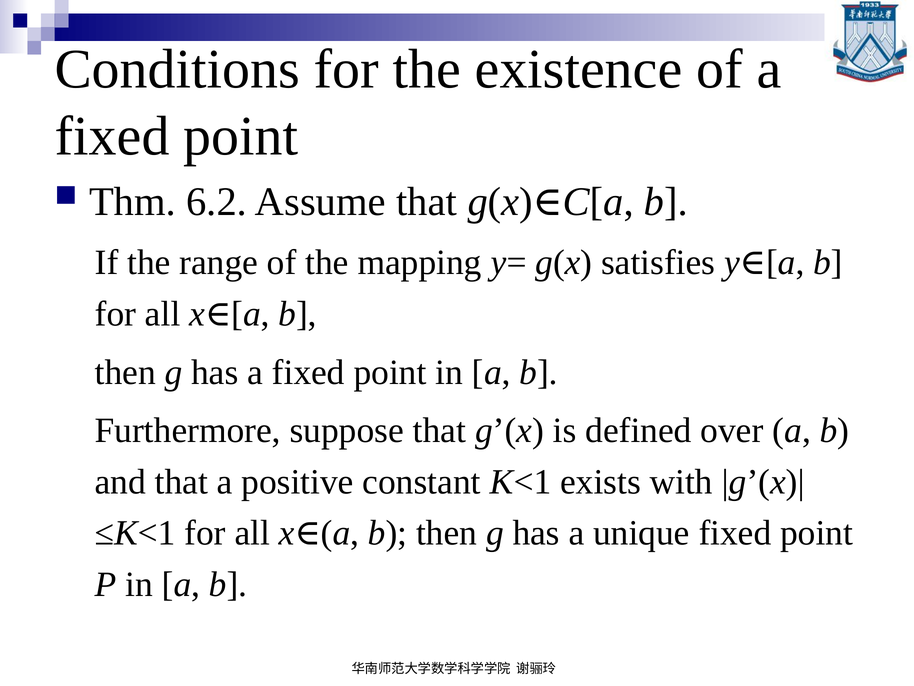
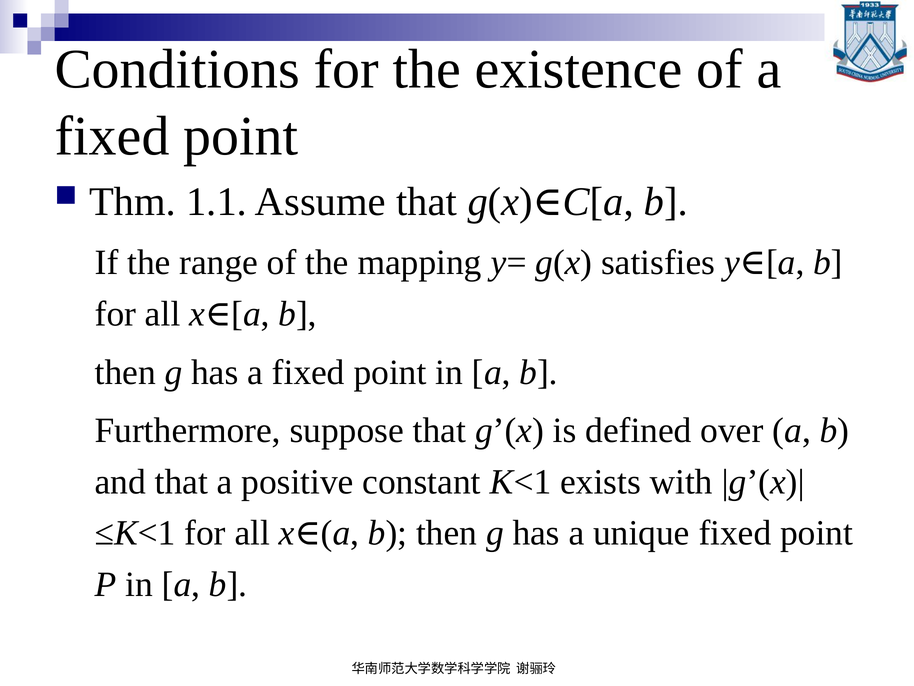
6.2: 6.2 -> 1.1 (217, 201)
